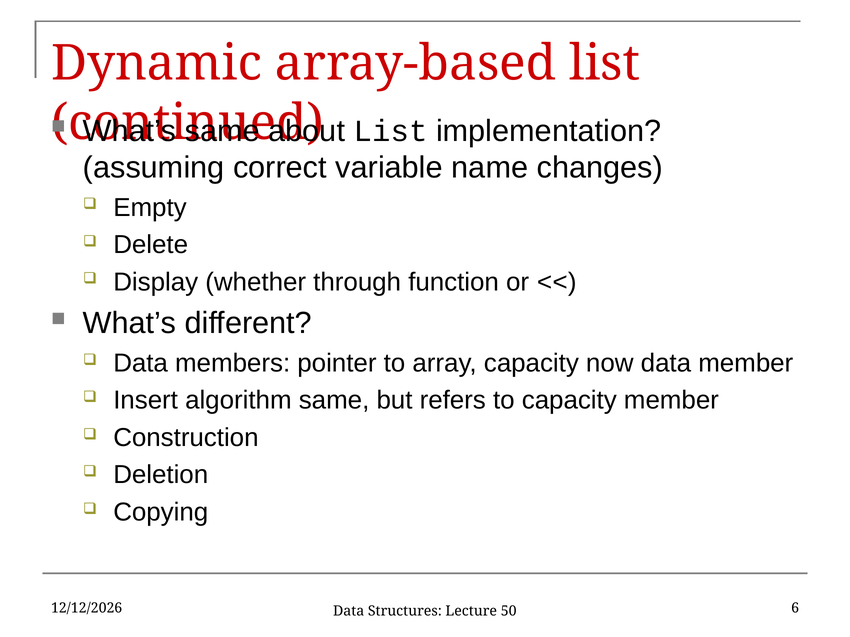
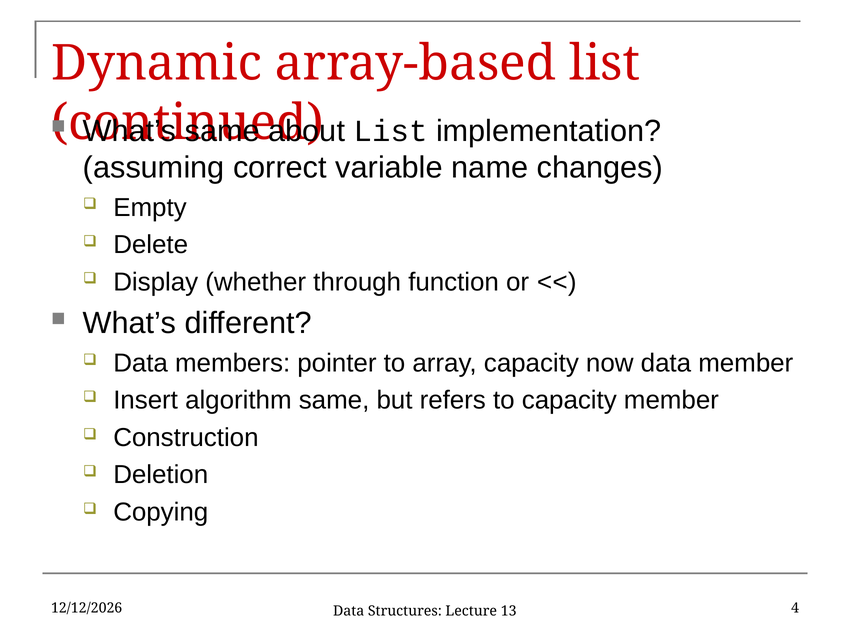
6: 6 -> 4 (795, 609)
50: 50 -> 13 (509, 612)
